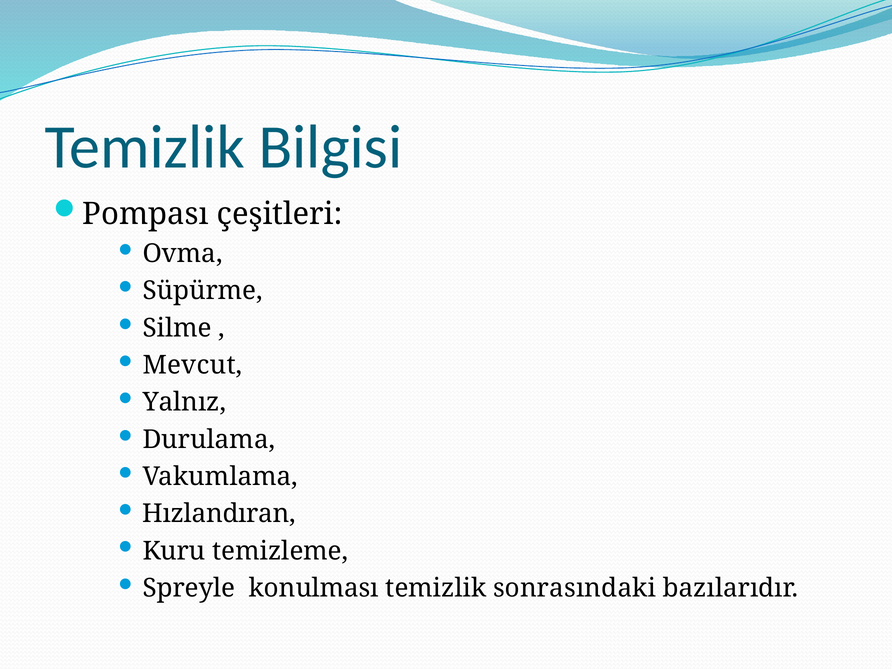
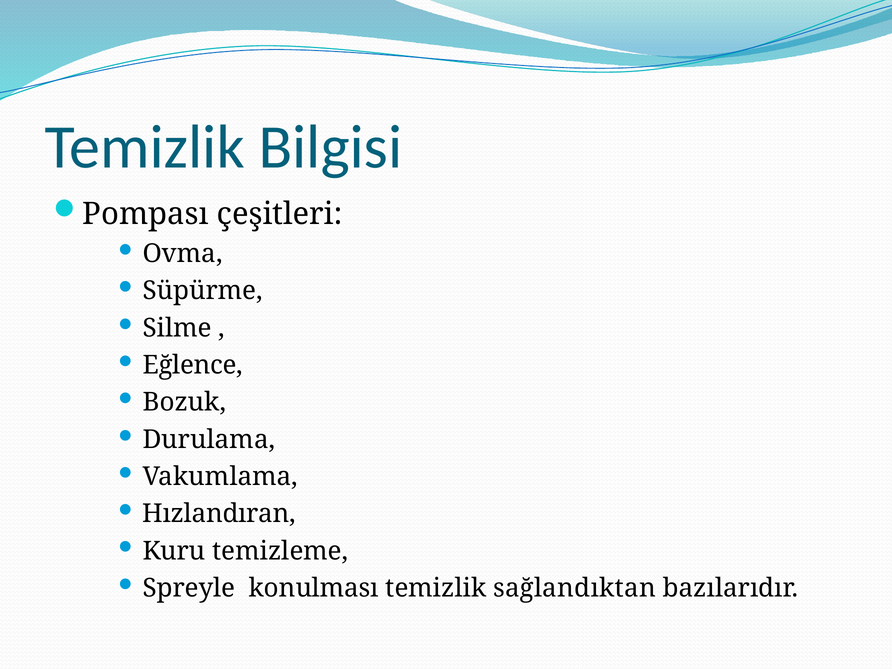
Mevcut: Mevcut -> Eğlence (193, 365)
Yalnız: Yalnız -> Bozuk (184, 402)
sonrasındaki: sonrasındaki -> sağlandıktan (574, 588)
